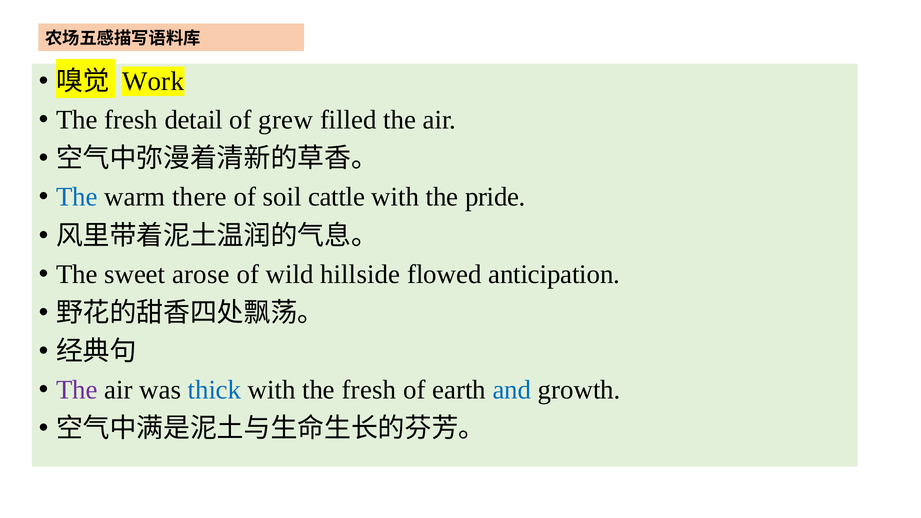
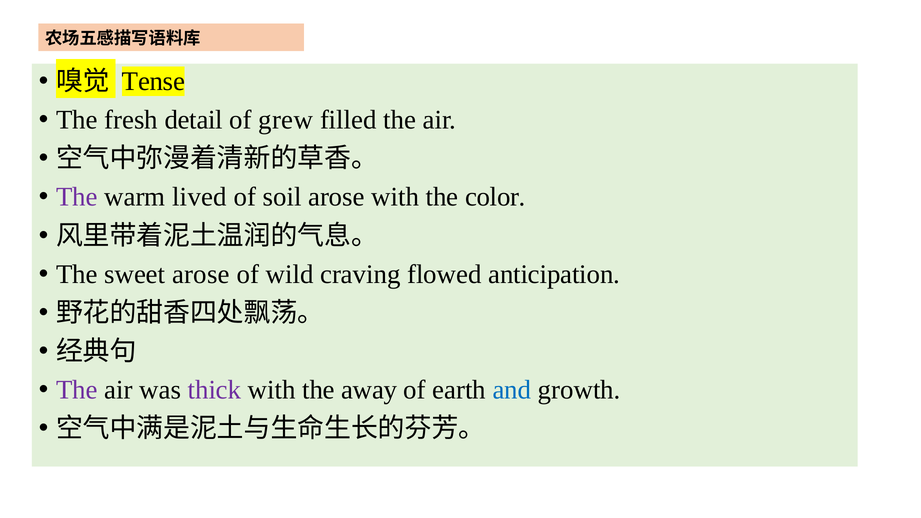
Work: Work -> Tense (153, 81)
The colour: blue -> purple (77, 197)
there: there -> lived (199, 197)
soil cattle: cattle -> arose (336, 197)
pride: pride -> color (495, 197)
hillside: hillside -> craving (360, 274)
thick colour: blue -> purple (214, 390)
with the fresh: fresh -> away (369, 390)
